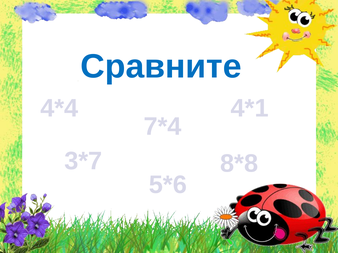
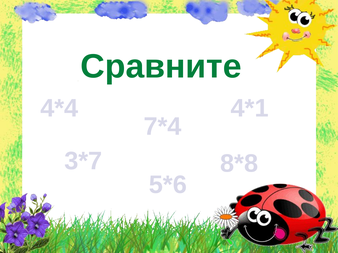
Сравните colour: blue -> green (161, 67)
